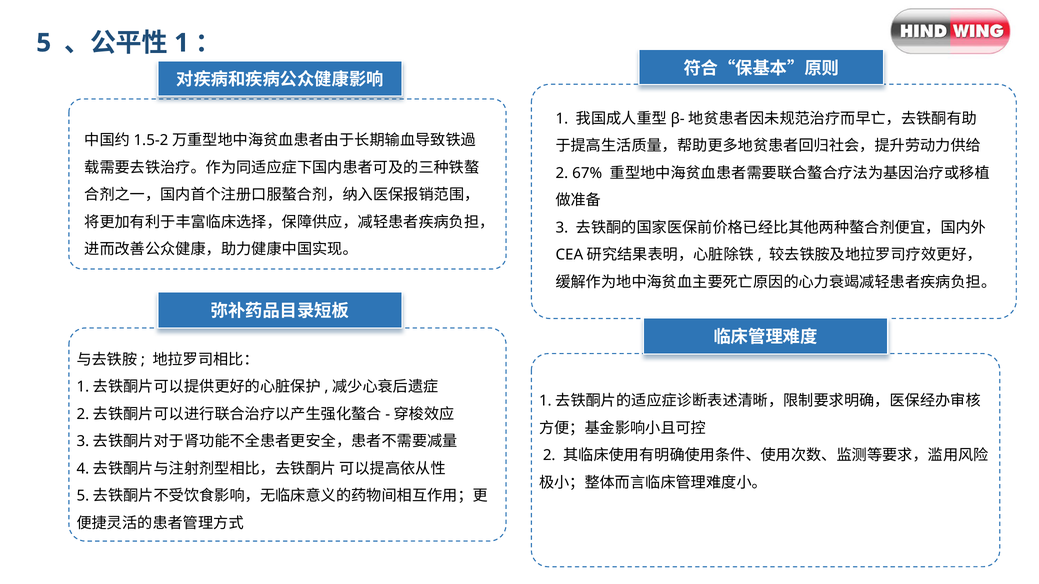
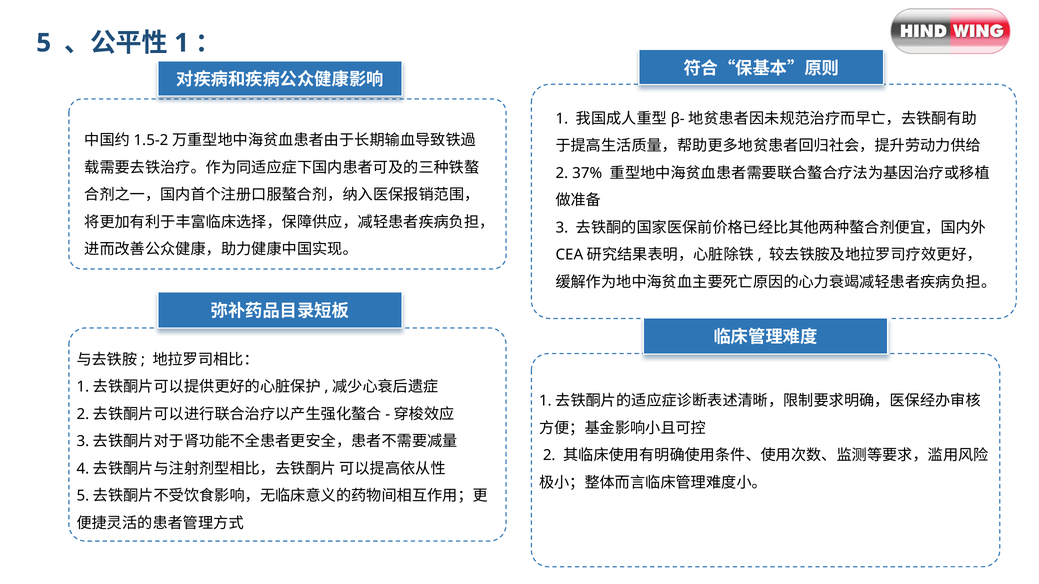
67%: 67% -> 37% (587, 173)
